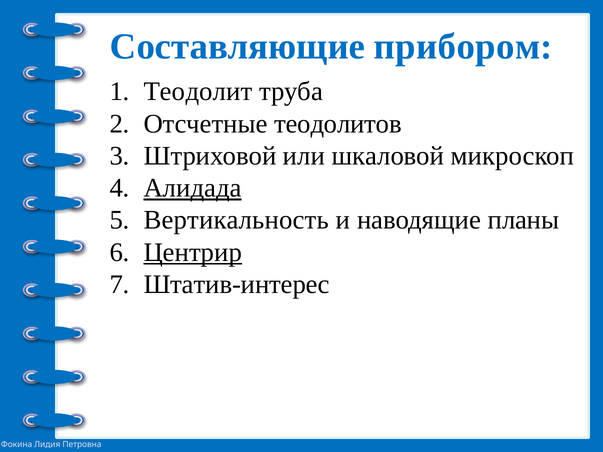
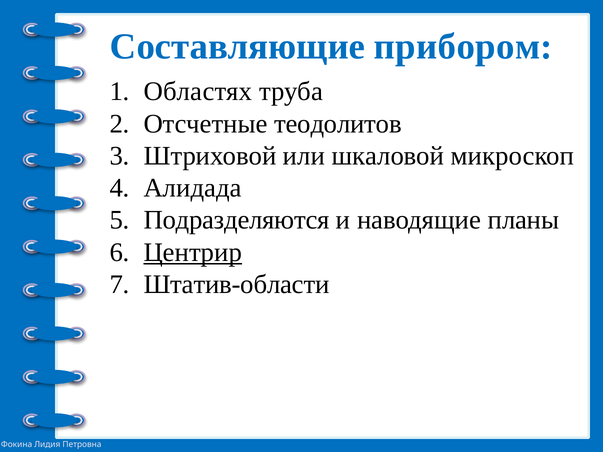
Теодолит: Теодолит -> Областях (198, 92)
Алидада underline: present -> none (193, 188)
Вертикальность: Вертикальность -> Подразделяются (237, 220)
Штатив-интерес: Штатив-интерес -> Штатив-области (237, 285)
